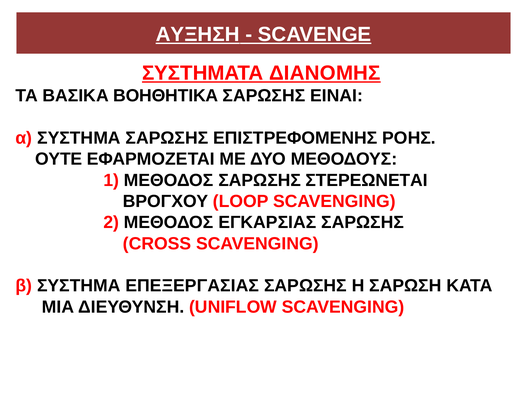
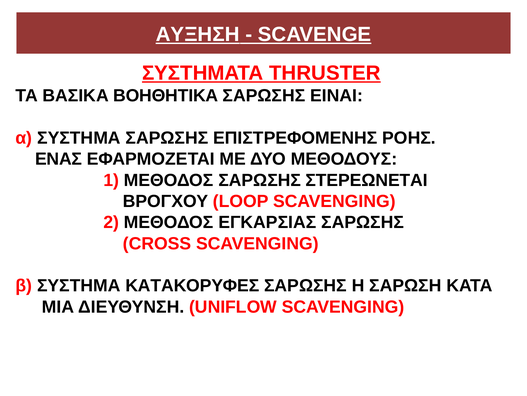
ΔΙΑΝΟΜΗΣ: ΔΙΑΝΟΜΗΣ -> THRUSTER (325, 73)
ΟΥΤΕ: ΟΥΤΕ -> ΕΝΑΣ (59, 159)
ΕΠΕΞΕΡΓΑΣΙΑΣ: ΕΠΕΞΕΡΓΑΣΙΑΣ -> ΚΑΤΑΚΟΡΥΦΕΣ (192, 285)
